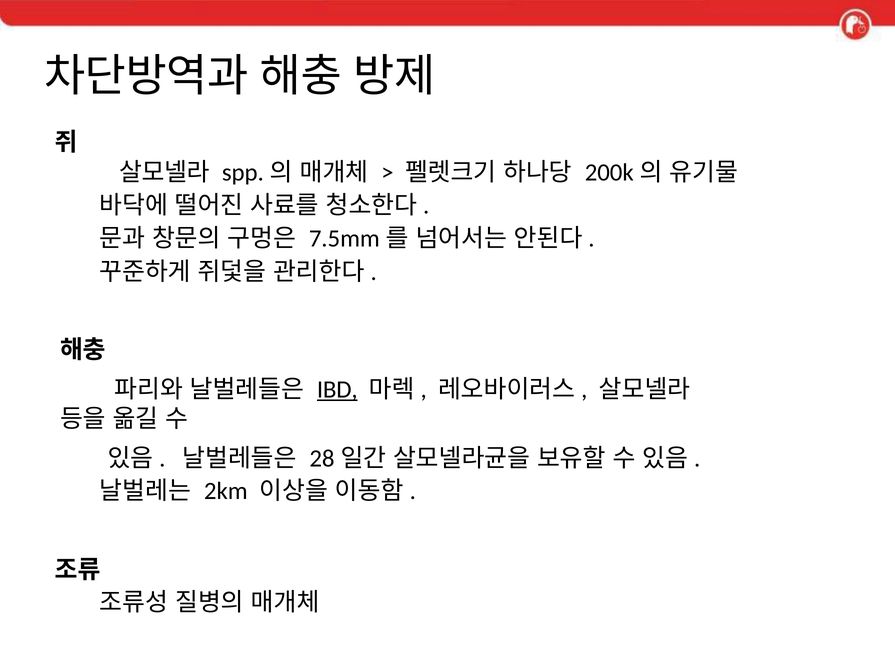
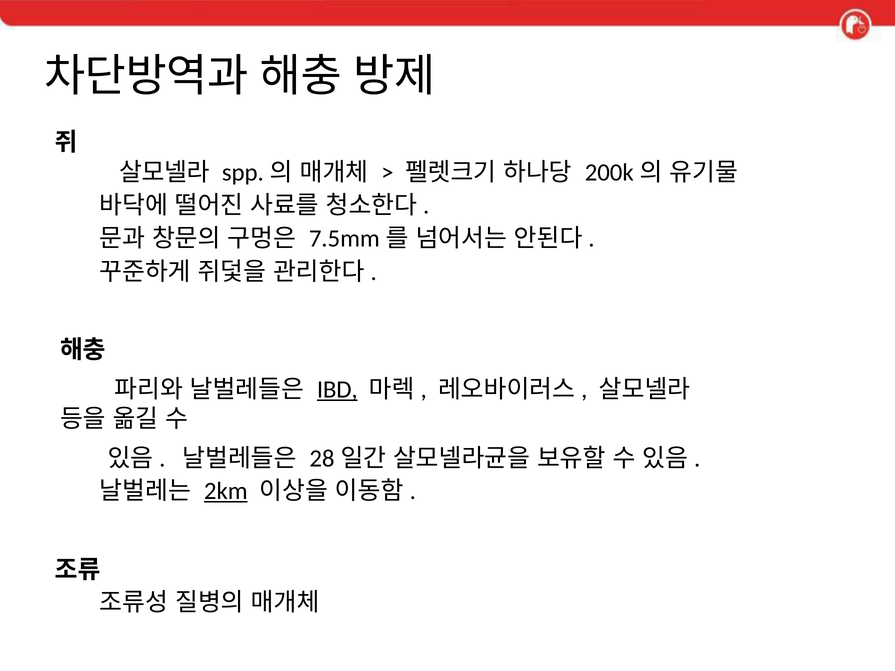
2km underline: none -> present (226, 491)
